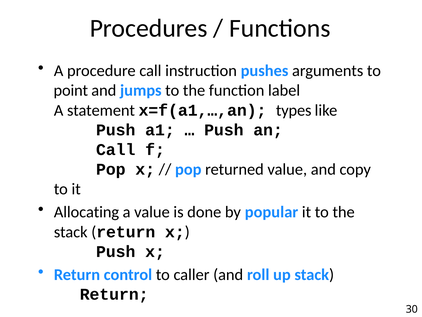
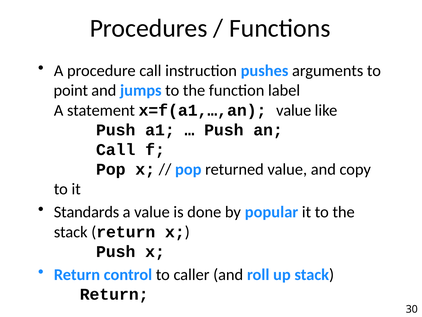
x=f(a1,…,an types: types -> value (294, 110)
Allocating: Allocating -> Standards (87, 212)
